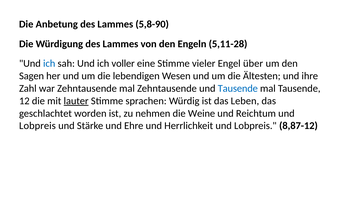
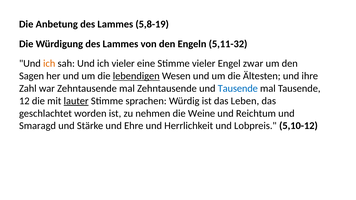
5,8-90: 5,8-90 -> 5,8-19 (152, 24)
5,11-28: 5,11-28 -> 5,11-32 (228, 44)
ich colour: blue -> orange (49, 64)
ich voller: voller -> vieler (123, 64)
über: über -> zwar (253, 64)
lebendigen underline: none -> present (136, 76)
Lobpreis: Lobpreis -> Smaragd (38, 126)
8,87-12: 8,87-12 -> 5,10-12 (298, 126)
